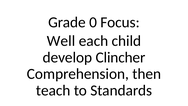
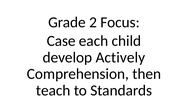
0: 0 -> 2 (93, 22)
Well: Well -> Case (61, 41)
Clincher: Clincher -> Actively (120, 57)
